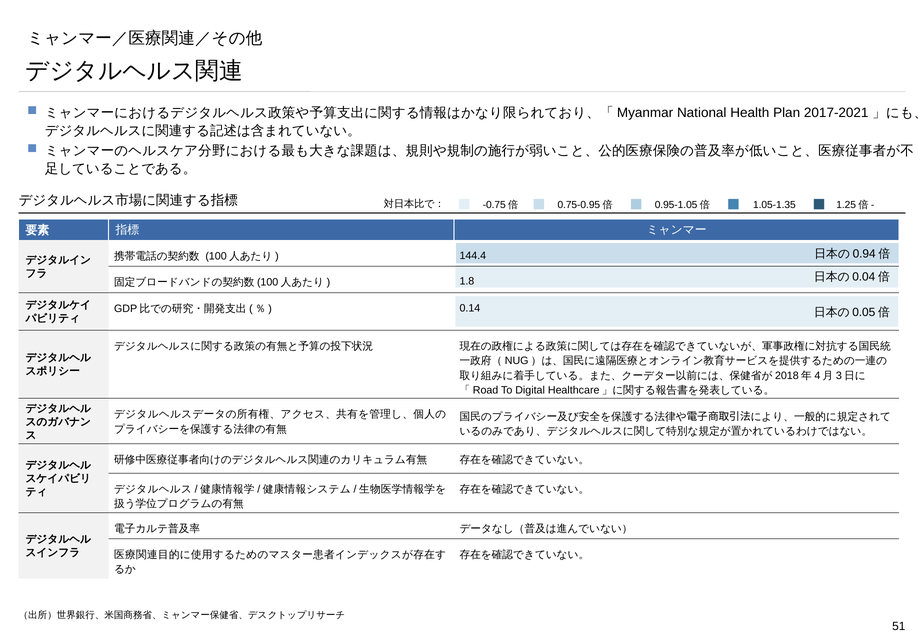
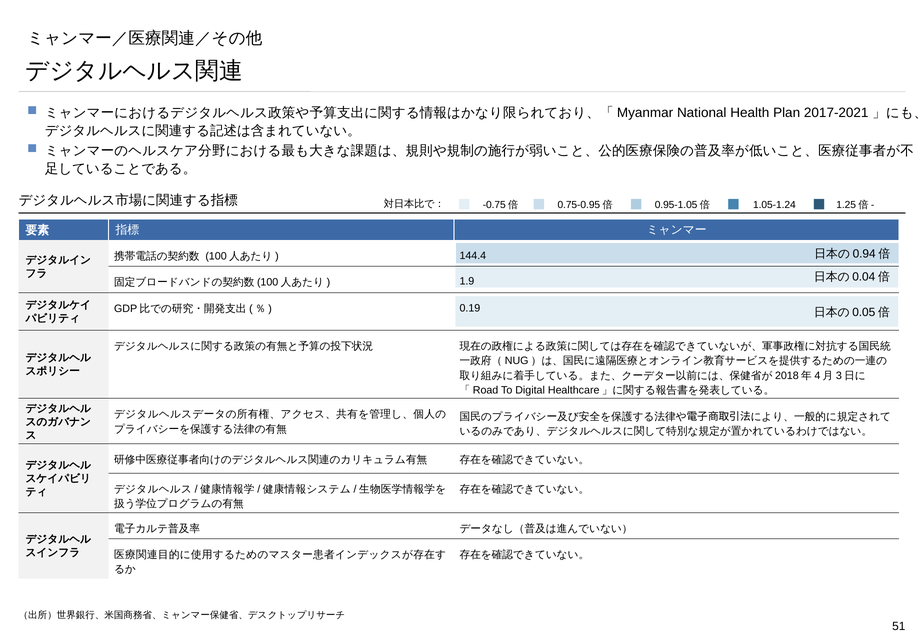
1.05-1.35: 1.05-1.35 -> 1.05-1.24 (774, 205)
1.8: 1.8 -> 1.9 (467, 281)
0.14: 0.14 -> 0.19 (470, 308)
